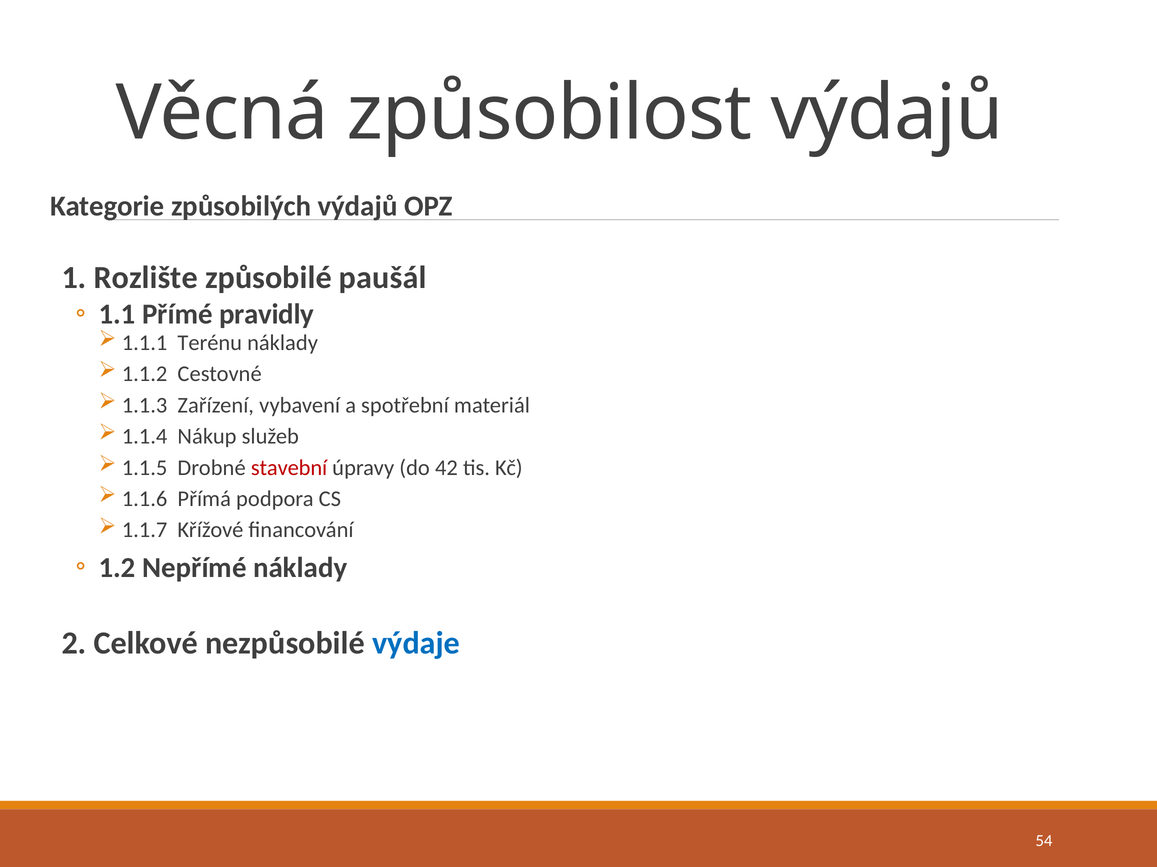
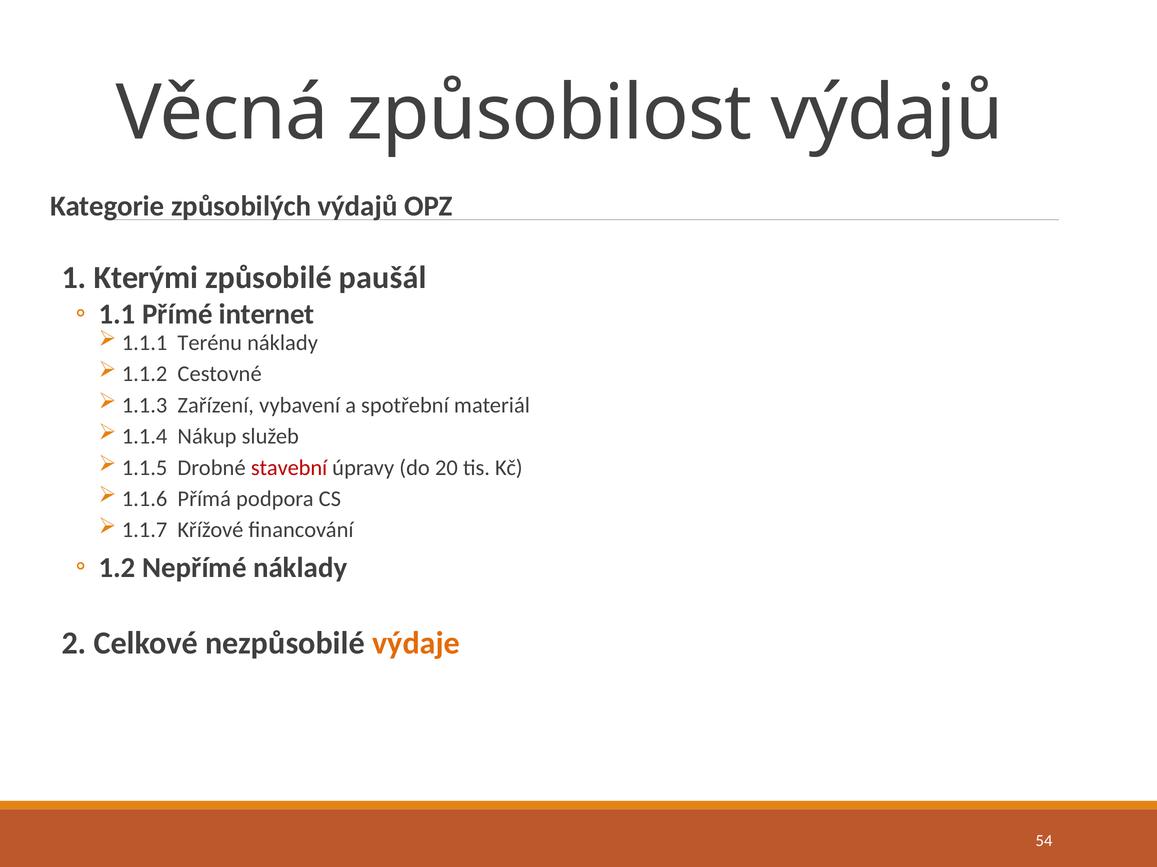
Rozlište: Rozlište -> Kterými (146, 278)
pravidly: pravidly -> internet (267, 315)
42: 42 -> 20 (446, 468)
výdaje colour: blue -> orange (416, 643)
